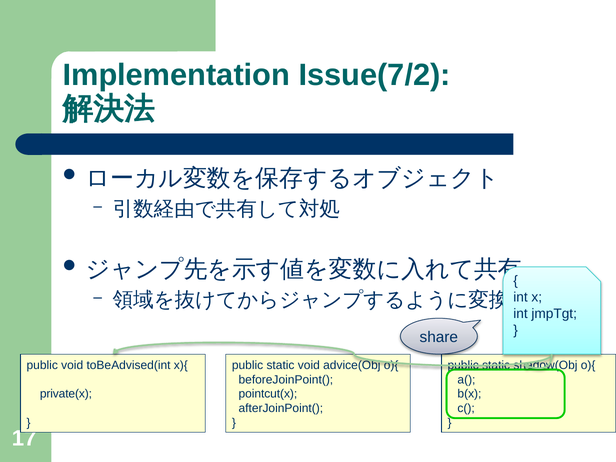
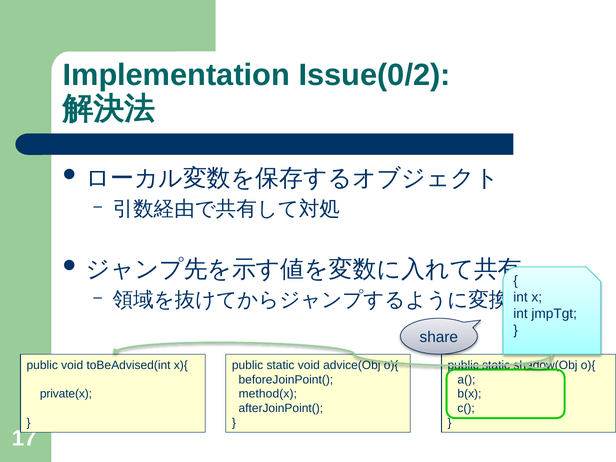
Issue(7/2: Issue(7/2 -> Issue(0/2 (375, 75)
pointcut(x: pointcut(x -> method(x (268, 394)
